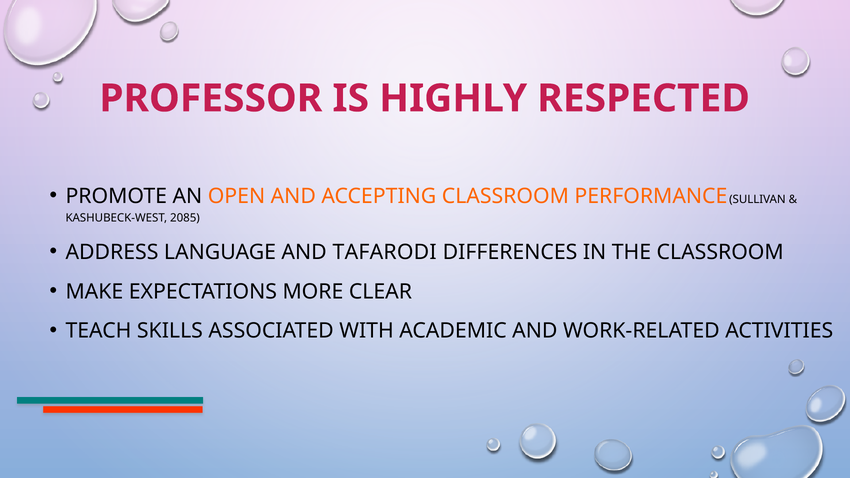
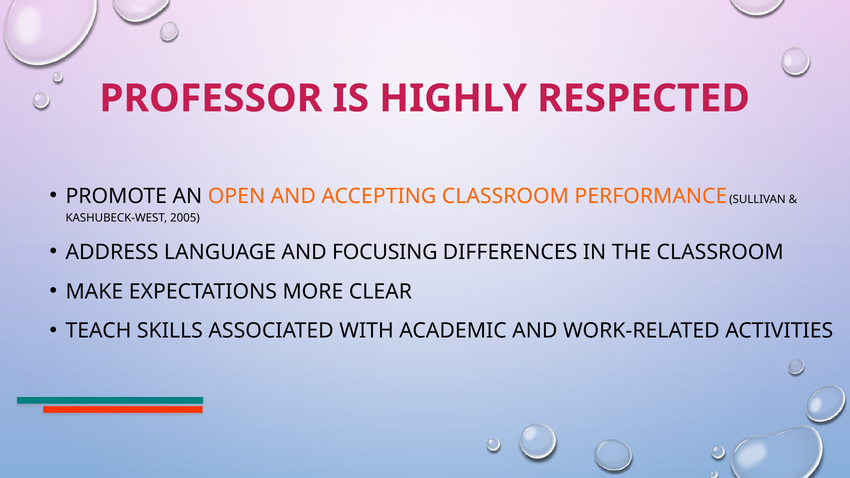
2085: 2085 -> 2005 (185, 218)
TAFARODI: TAFARODI -> FOCUSING (385, 252)
